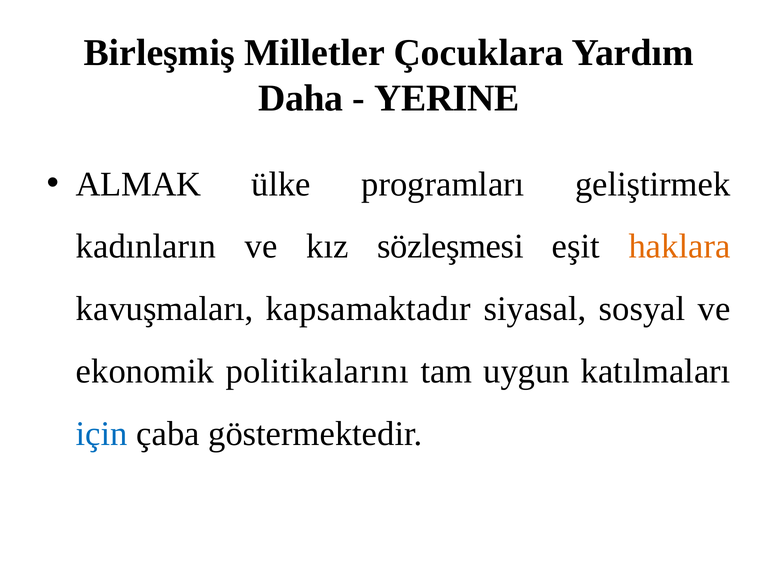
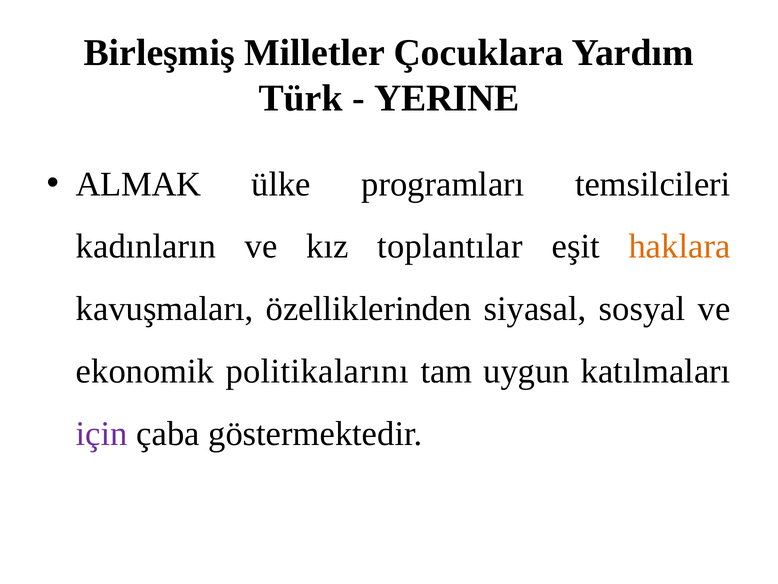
Daha: Daha -> Türk (301, 98)
geliştirmek: geliştirmek -> temsilcileri (653, 184)
sözleşmesi: sözleşmesi -> toplantılar (450, 246)
kapsamaktadır: kapsamaktadır -> özelliklerinden (369, 309)
için colour: blue -> purple (102, 433)
